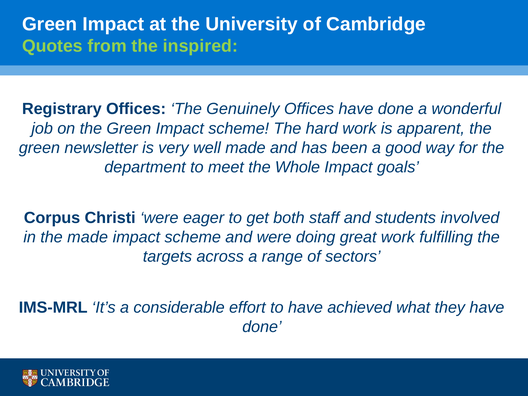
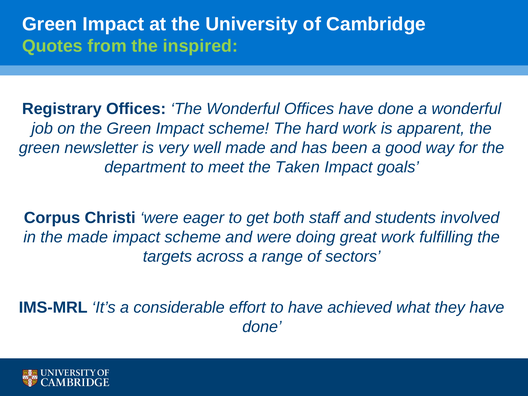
The Genuinely: Genuinely -> Wonderful (243, 109)
Whole: Whole -> Taken (297, 167)
